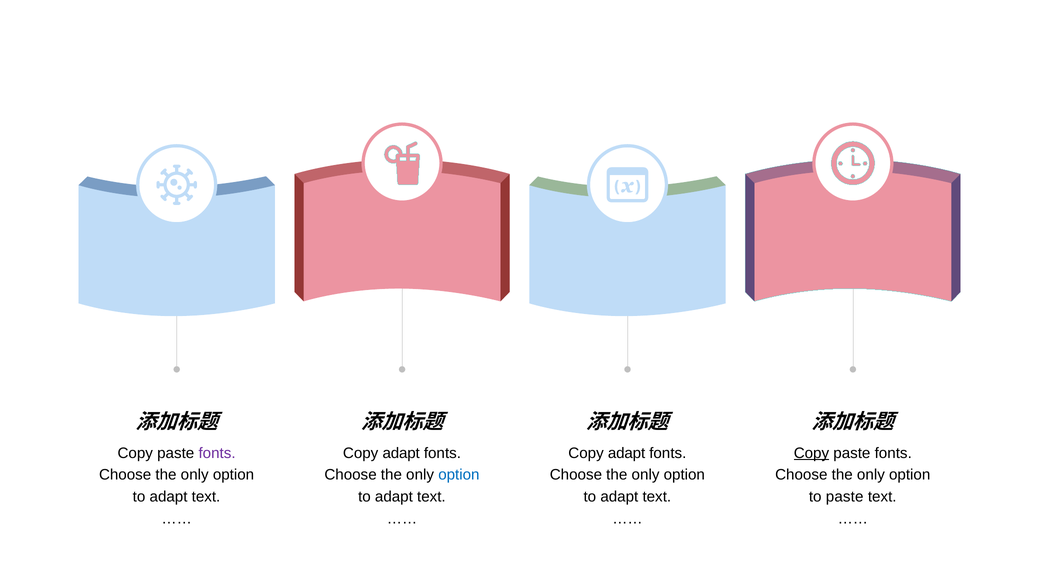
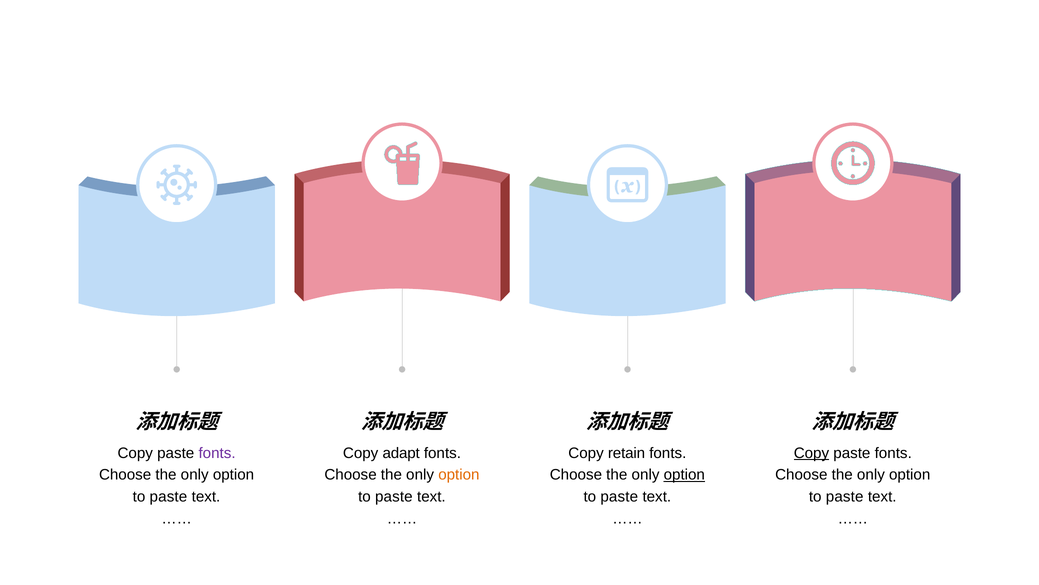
adapt: adapt -> retain (627, 453)
option colour: blue -> orange (459, 475)
option underline: none -> present (684, 475)
adapt: adapt -> paste (168, 496)
adapt: adapt -> paste (394, 496)
adapt: adapt -> paste (619, 496)
